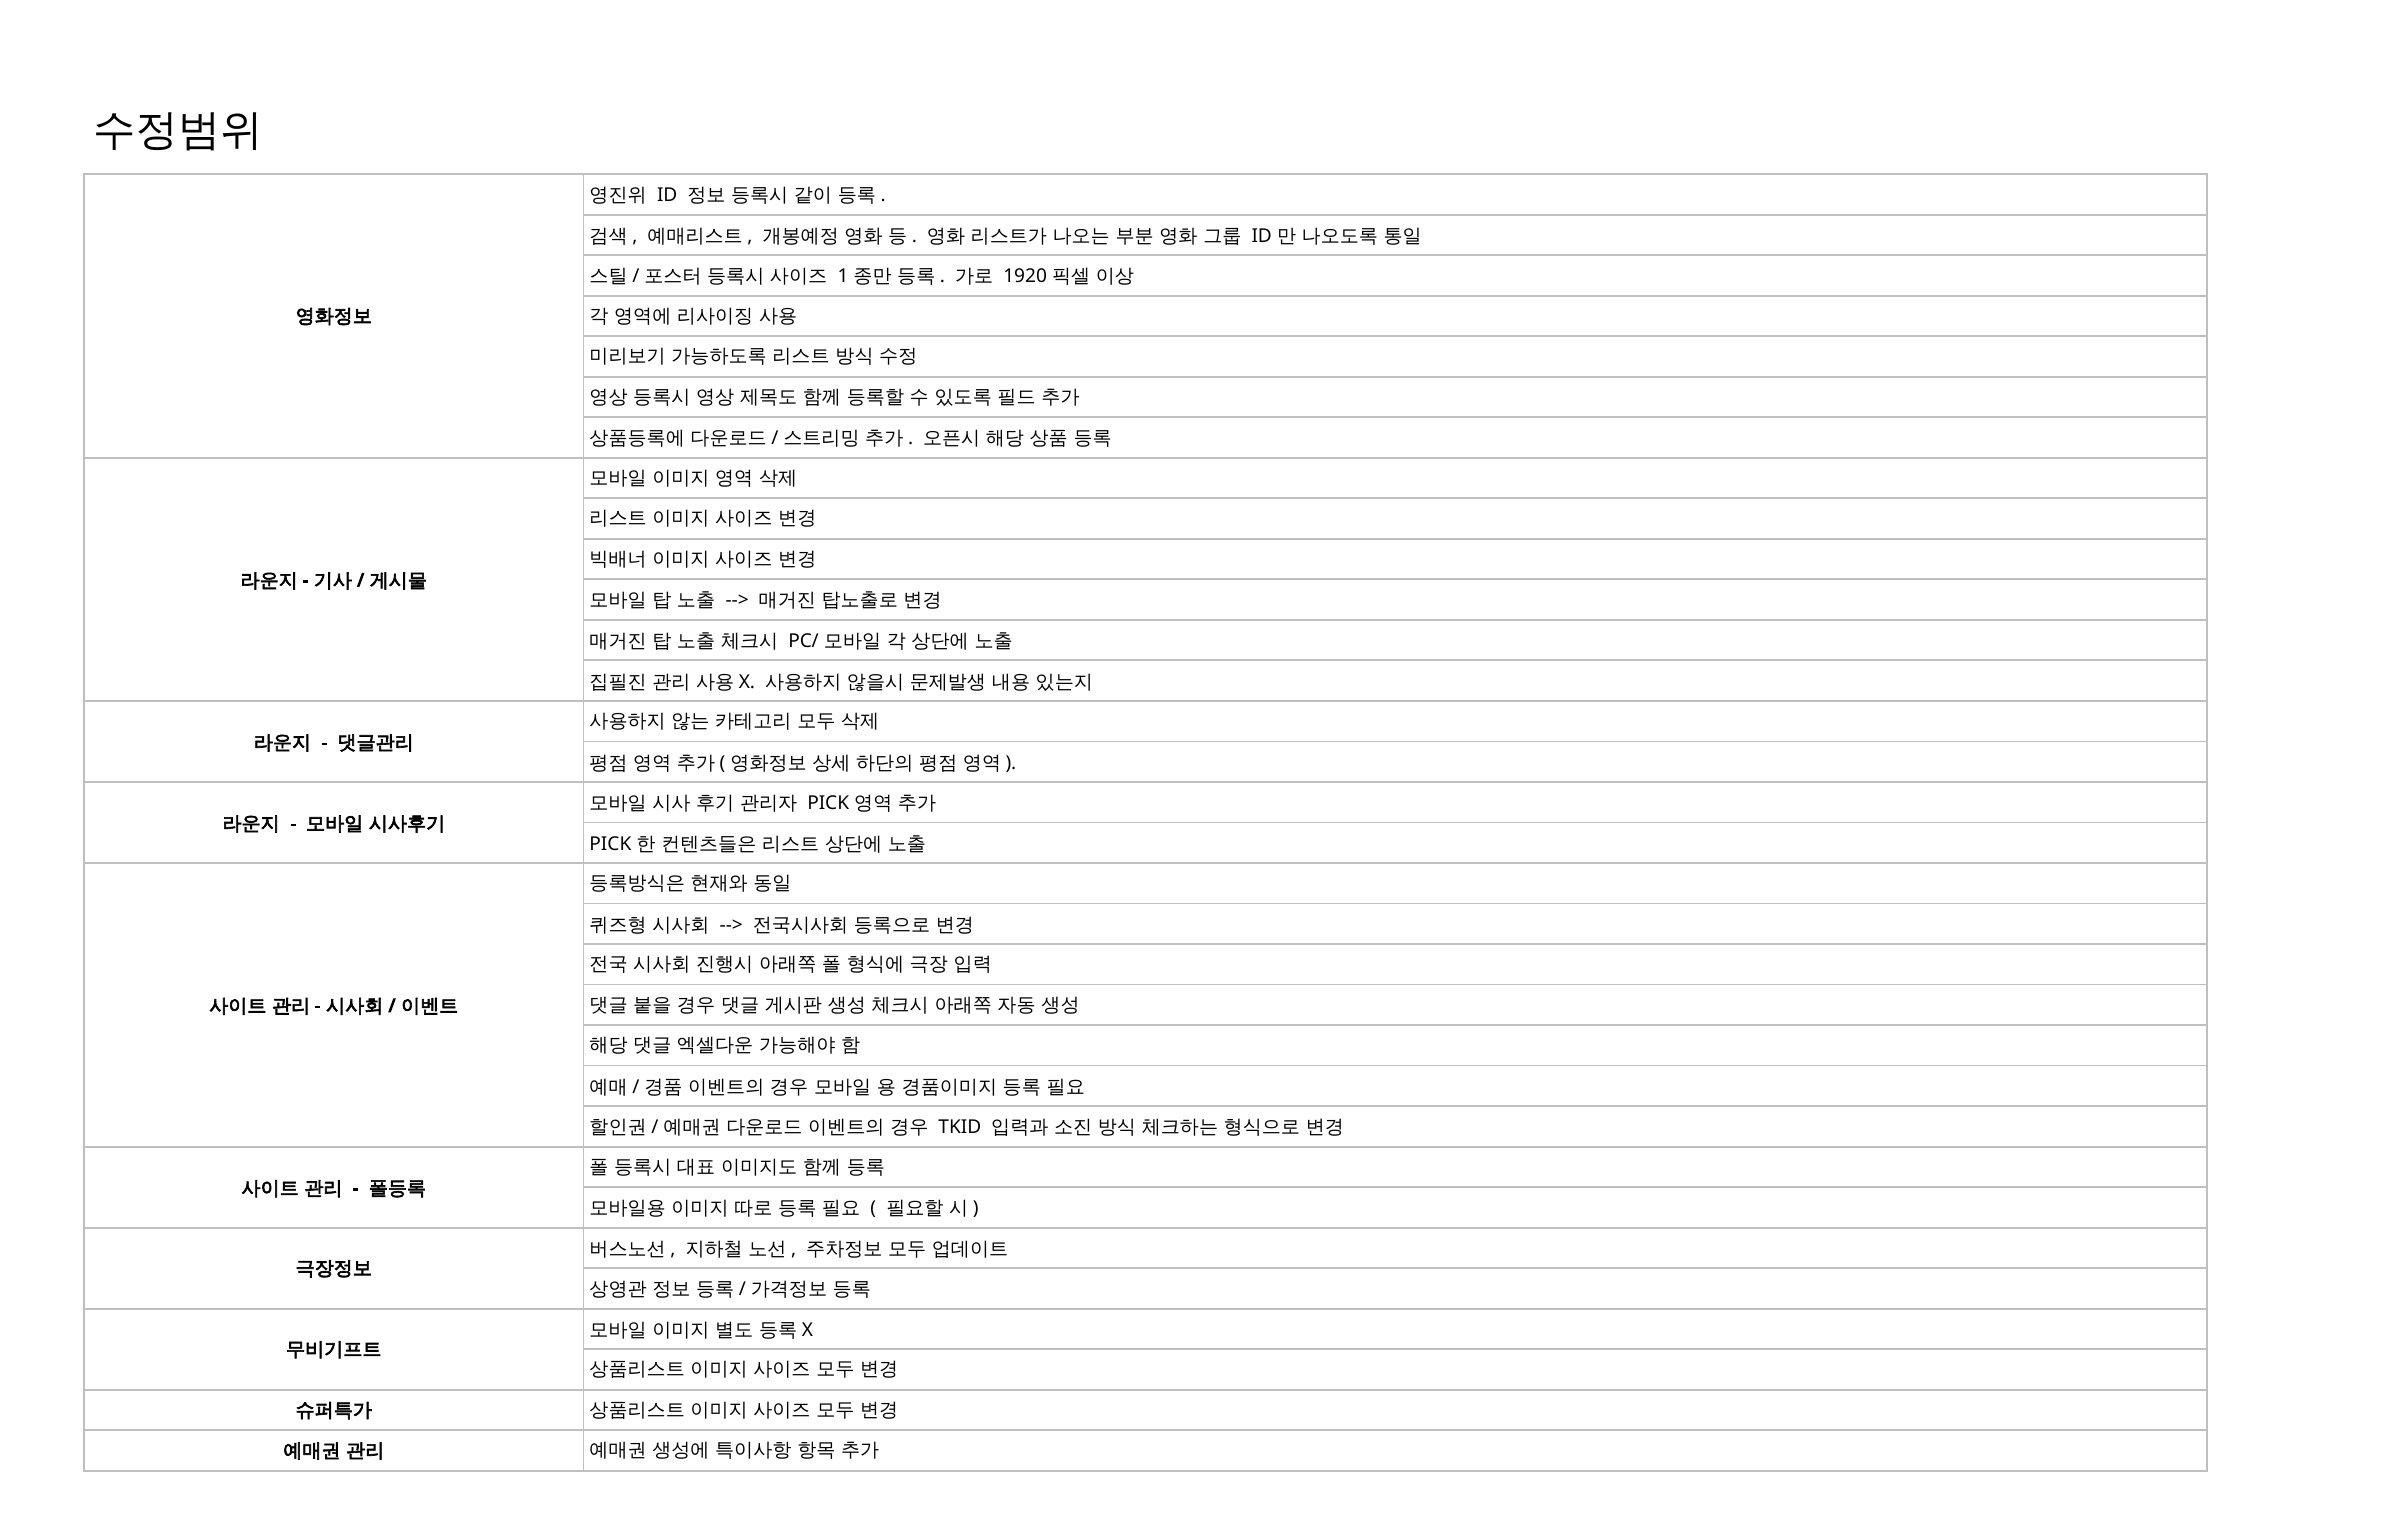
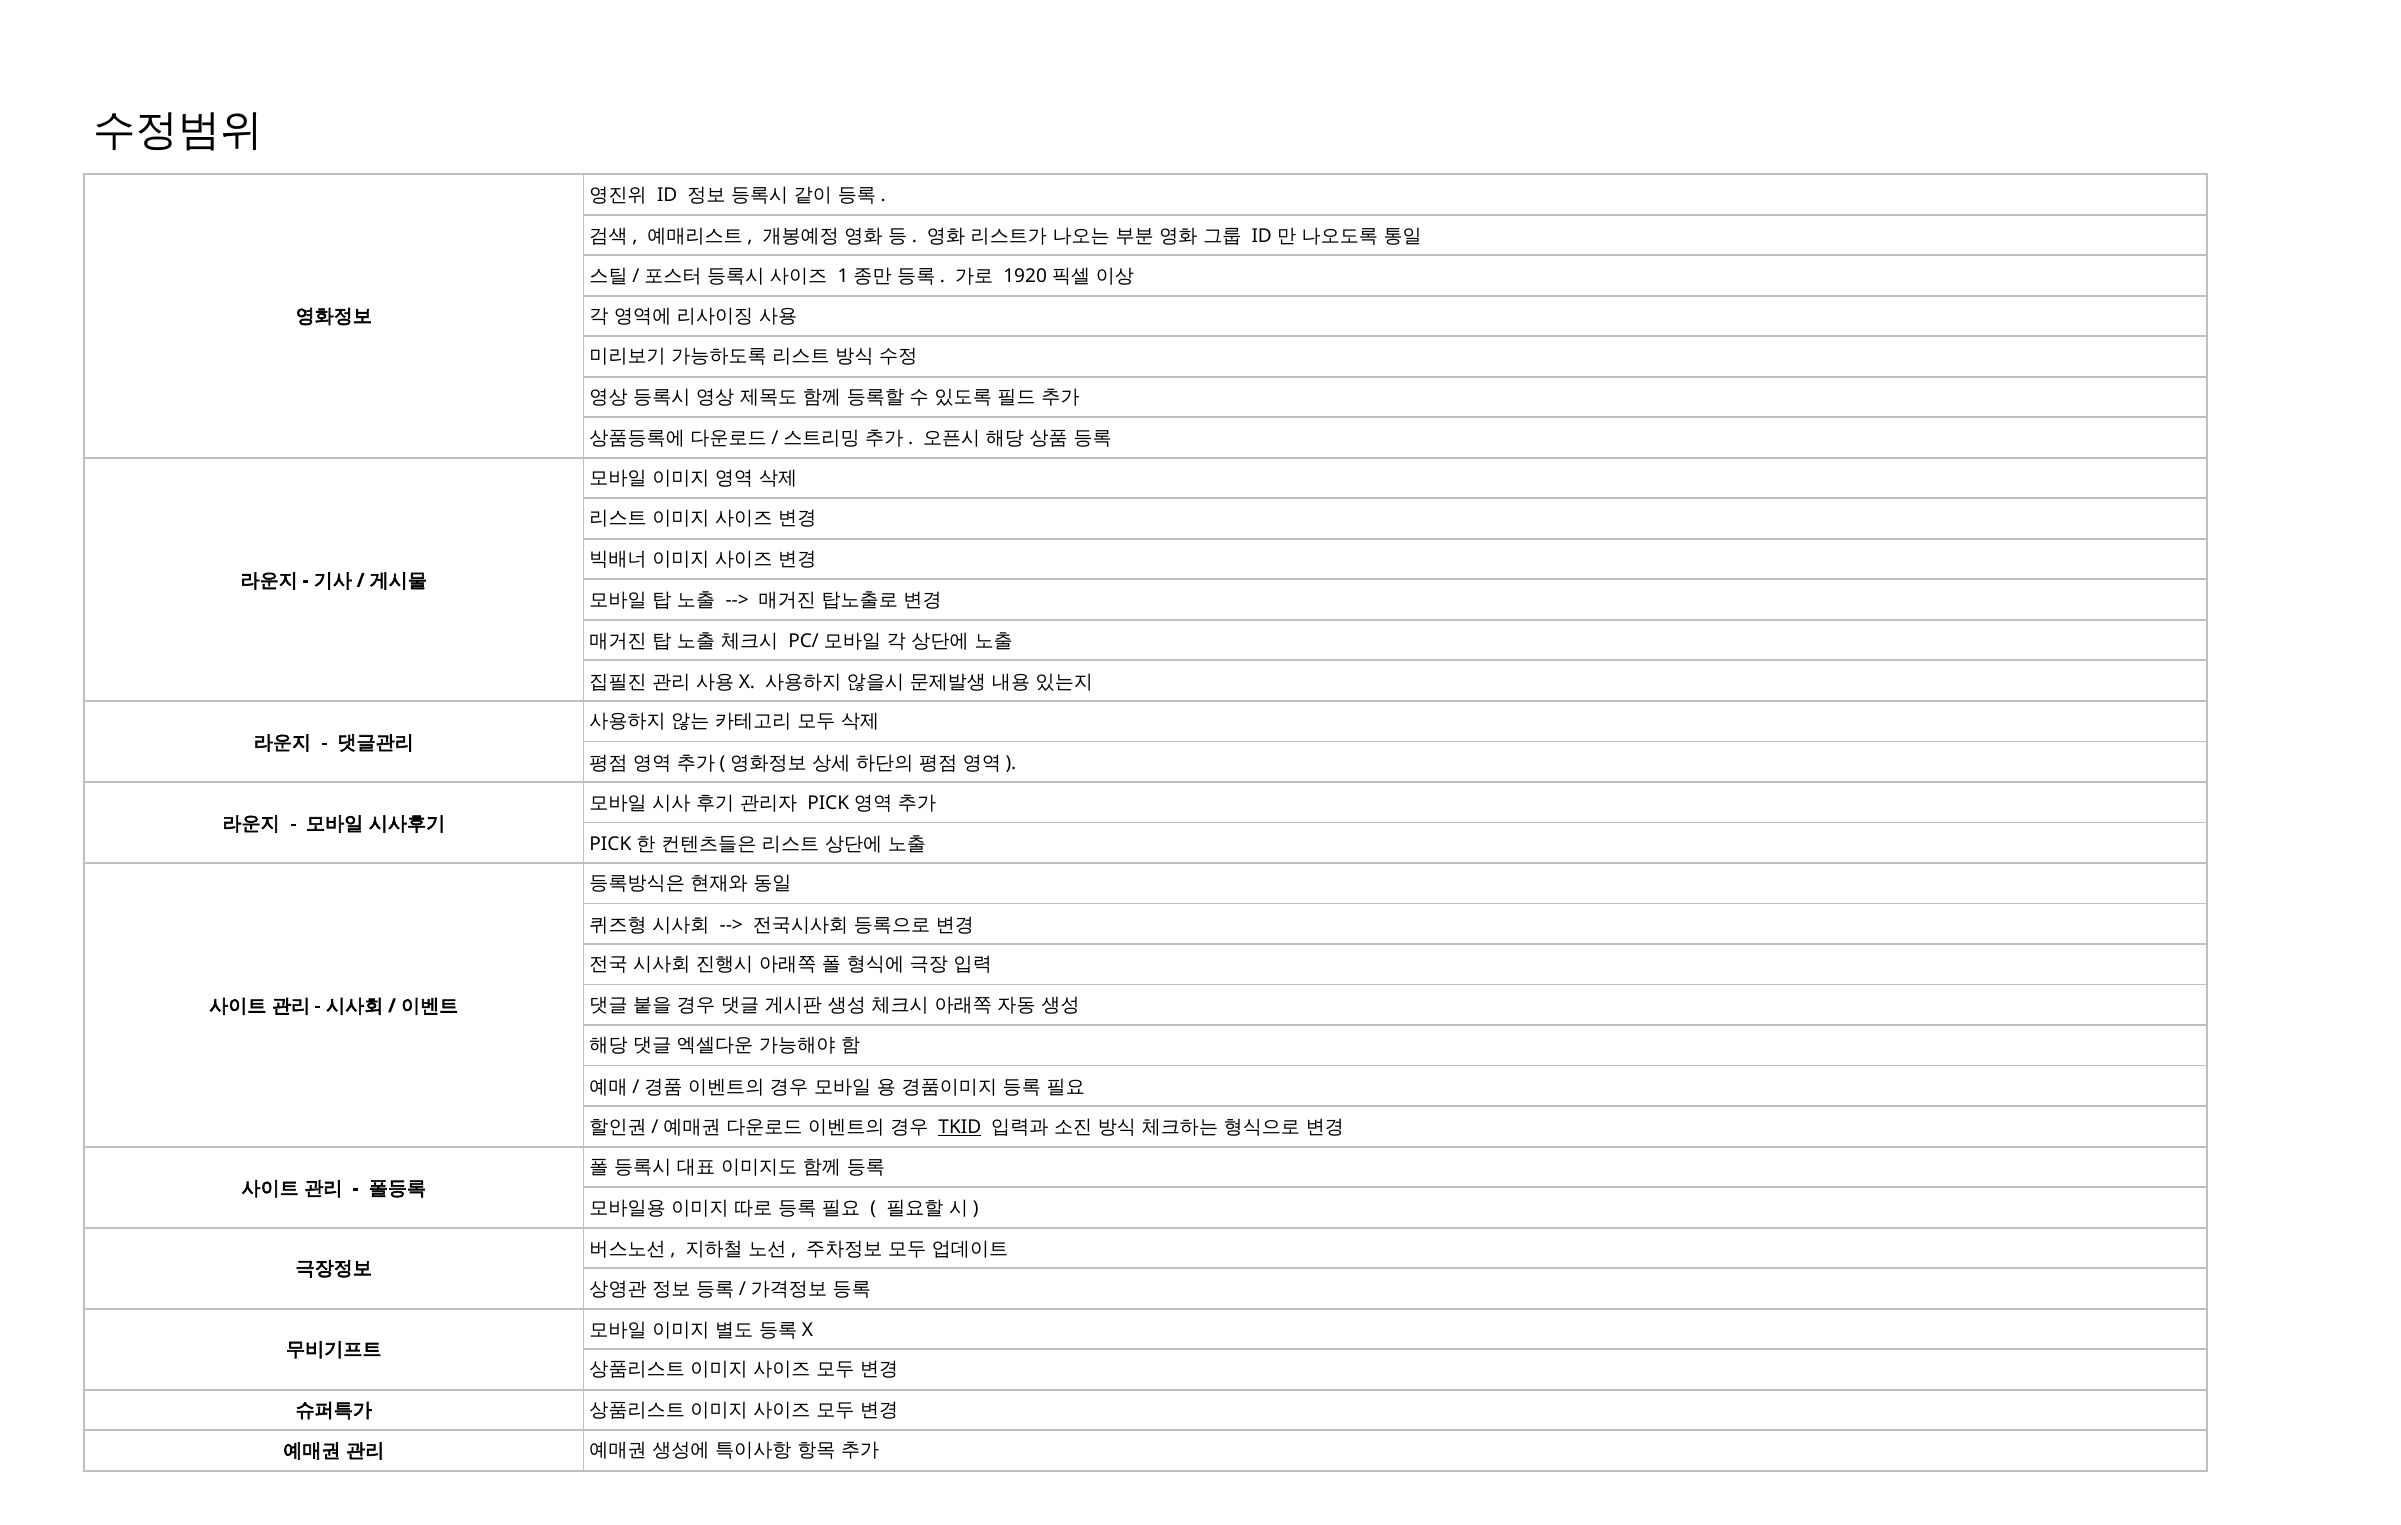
TKID underline: none -> present (960, 1127)
